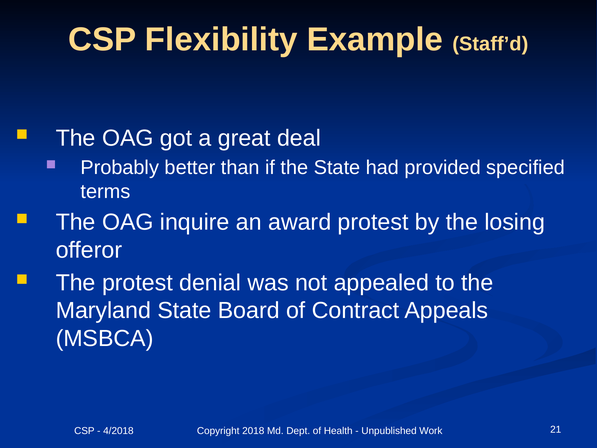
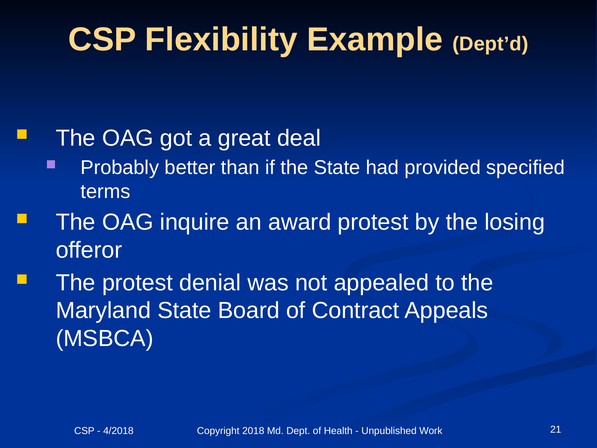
Staff’d: Staff’d -> Dept’d (490, 44)
